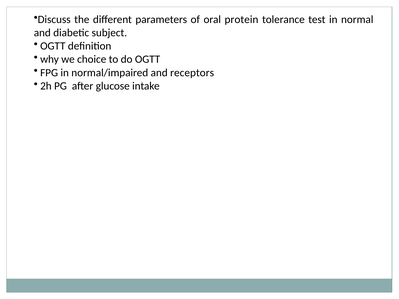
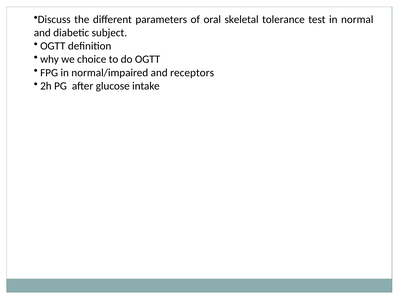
protein: protein -> skeletal (242, 19)
